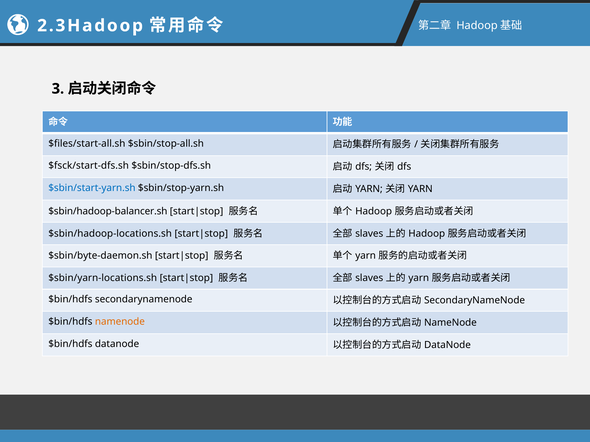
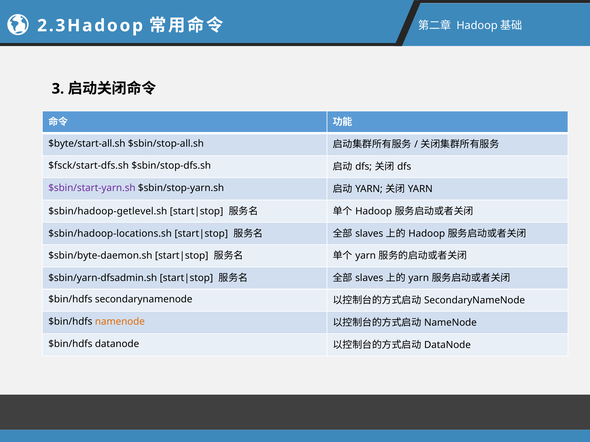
$files/start-all.sh: $files/start-all.sh -> $byte/start-all.sh (87, 144)
$sbin/start-yarn.sh colour: blue -> purple (92, 188)
$sbin/hadoop-balancer.sh: $sbin/hadoop-balancer.sh -> $sbin/hadoop-getlevel.sh (108, 211)
$sbin/yarn-locations.sh: $sbin/yarn-locations.sh -> $sbin/yarn-dfsadmin.sh (103, 278)
